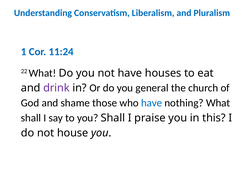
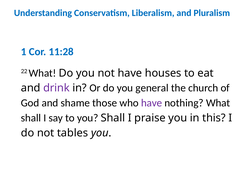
11:24: 11:24 -> 11:28 (61, 52)
have colour: blue -> purple (152, 103)
house: house -> tables (73, 133)
